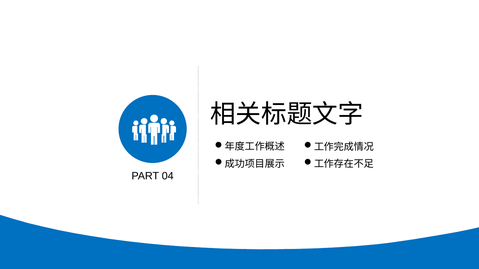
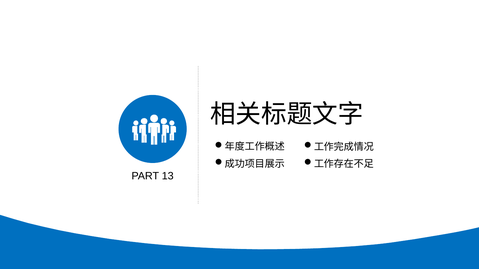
04: 04 -> 13 (168, 176)
